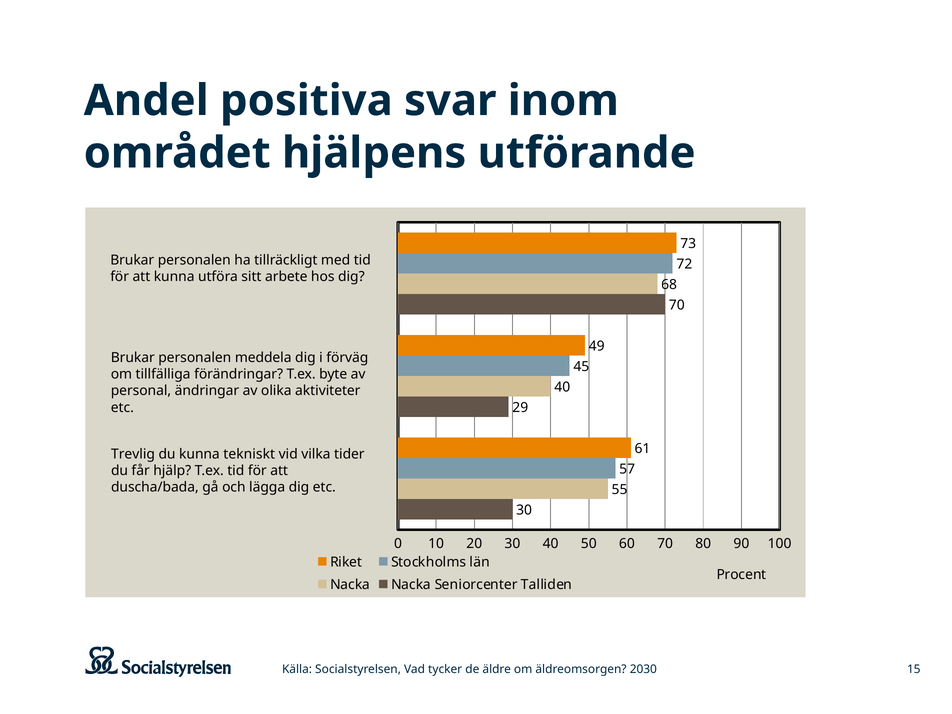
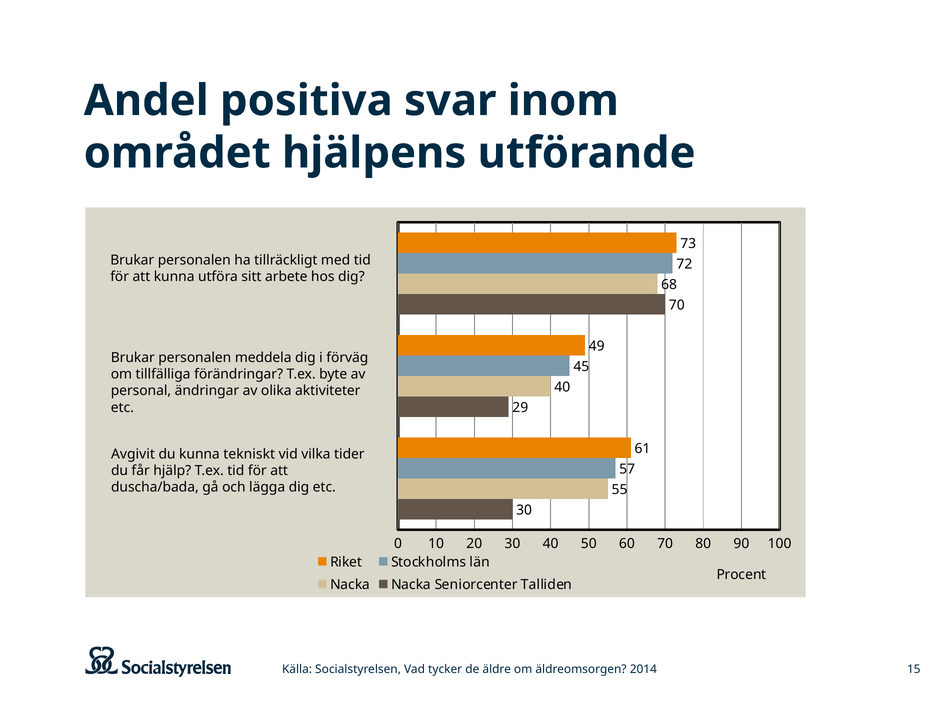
Trevlig: Trevlig -> Avgivit (133, 454)
2030: 2030 -> 2014 (643, 669)
